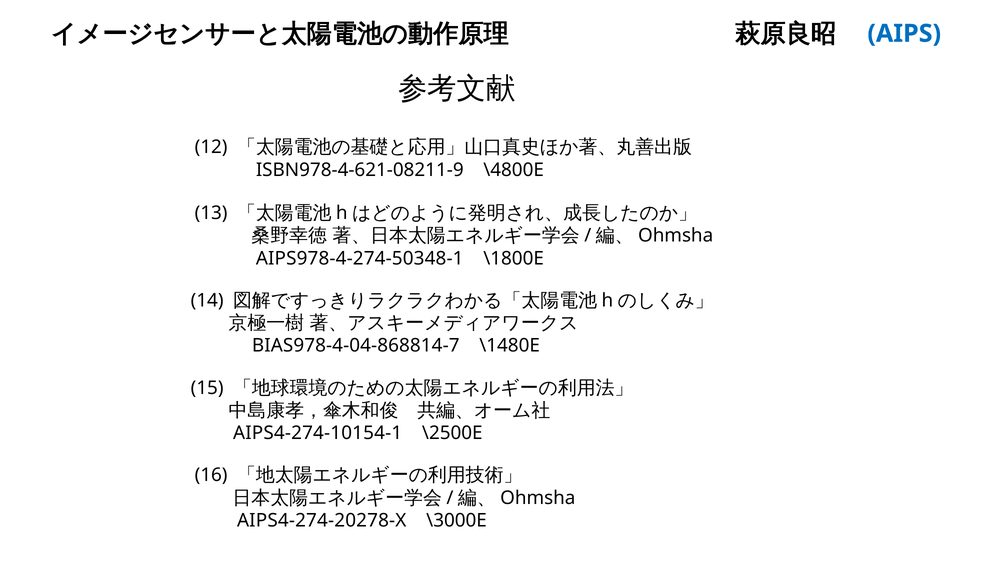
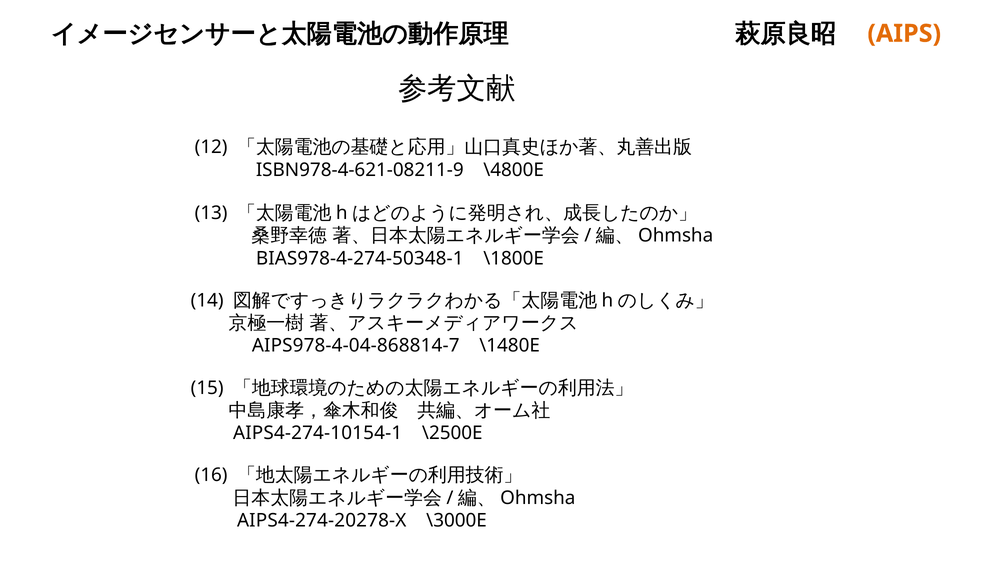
AIPS colour: blue -> orange (904, 34)
AIPS978-4-274-50348-1: AIPS978-4-274-50348-1 -> BIAS978-4-274-50348-1 (360, 258)
BIAS978-4-04-868814-7: BIAS978-4-04-868814-7 -> AIPS978-4-04-868814-7 (356, 346)
